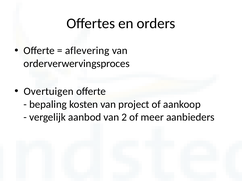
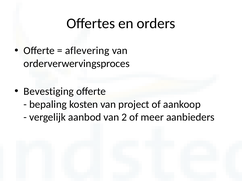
Overtuigen: Overtuigen -> Bevestiging (49, 92)
